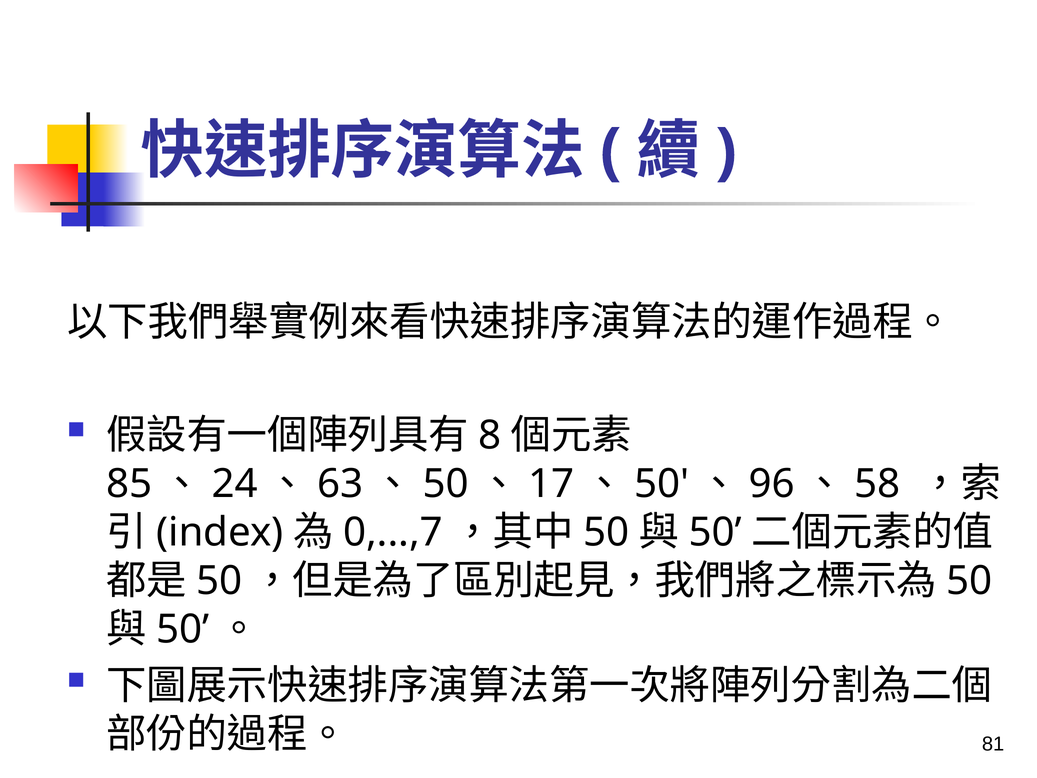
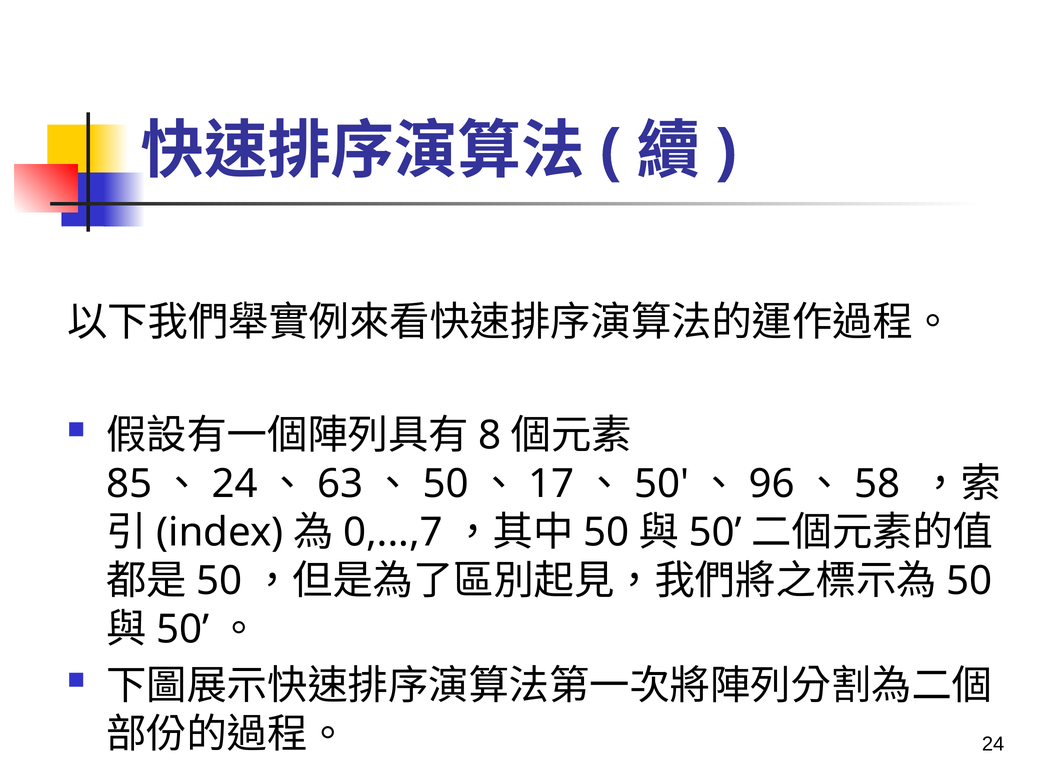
81: 81 -> 24 (993, 744)
